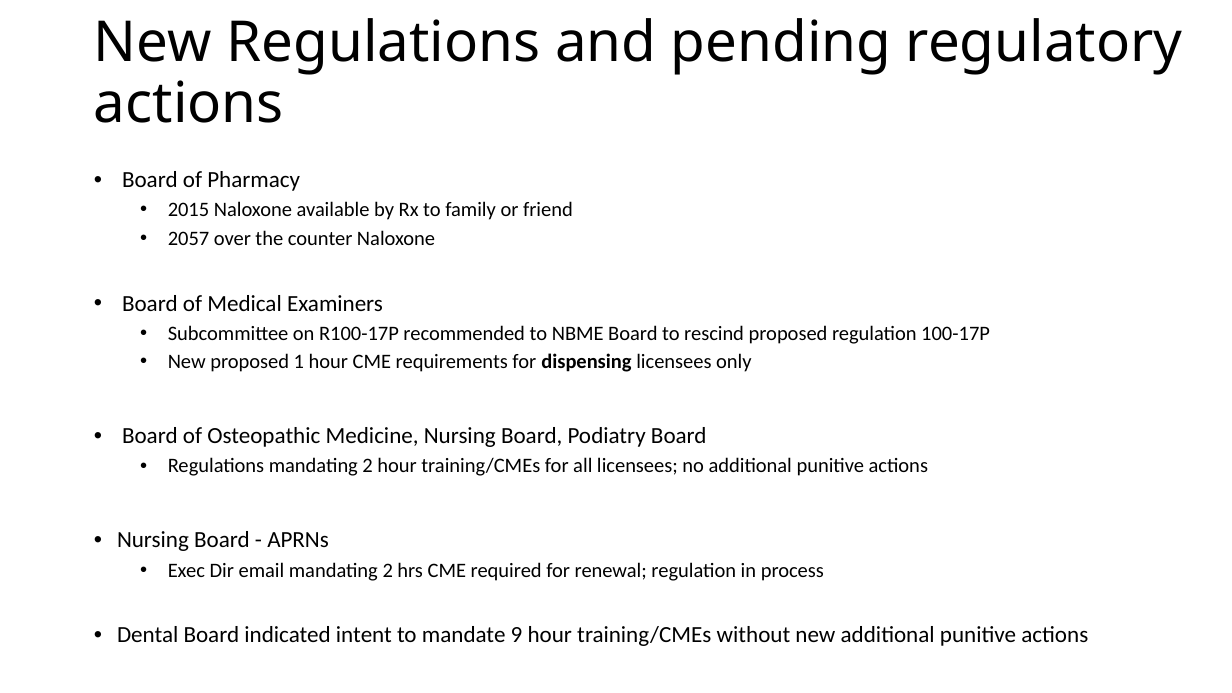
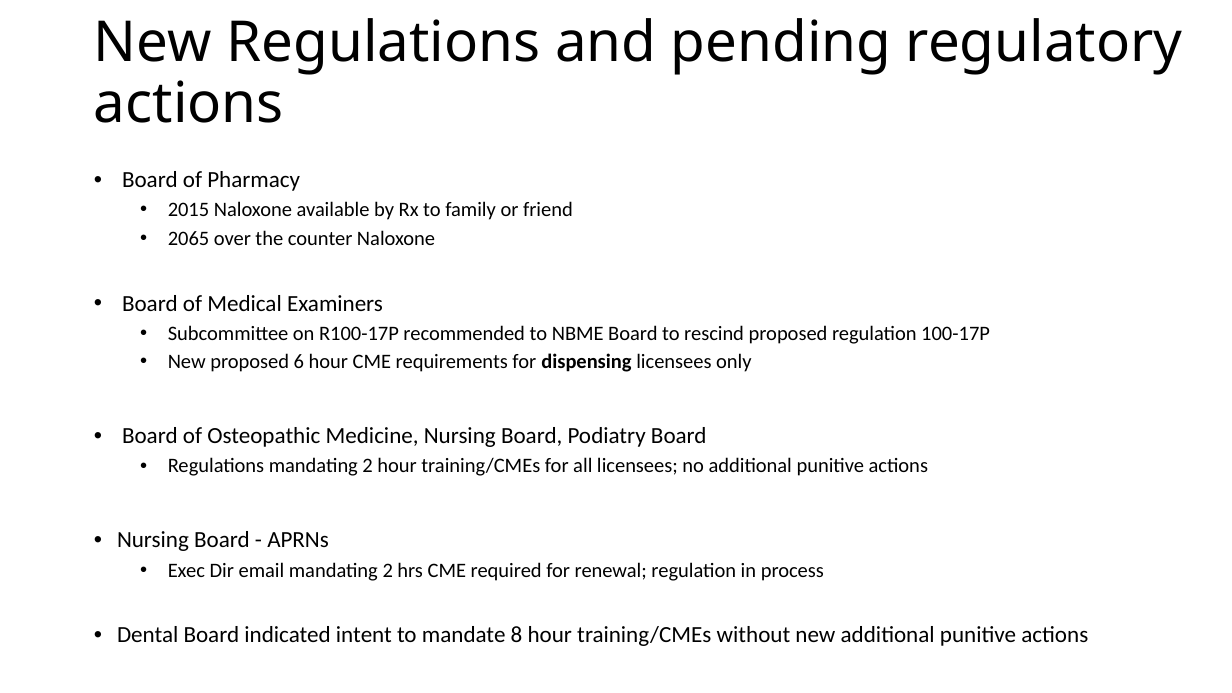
2057: 2057 -> 2065 (189, 239)
1: 1 -> 6 (299, 362)
9: 9 -> 8 (516, 635)
